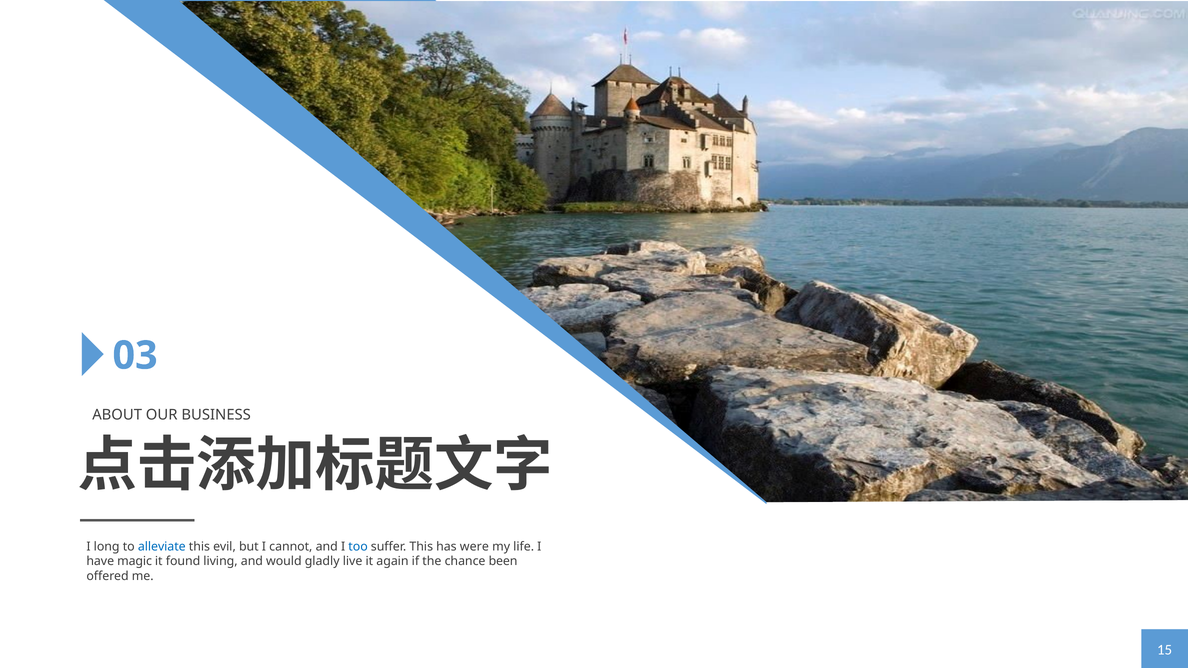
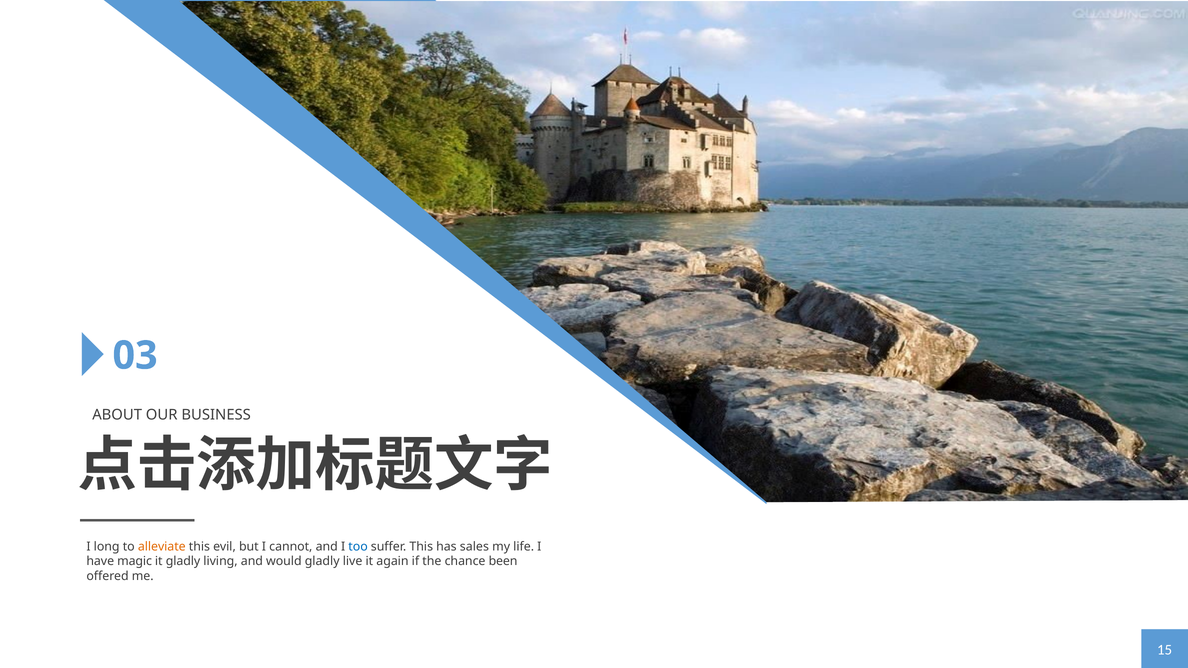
alleviate colour: blue -> orange (162, 547)
were: were -> sales (474, 547)
it found: found -> gladly (183, 562)
